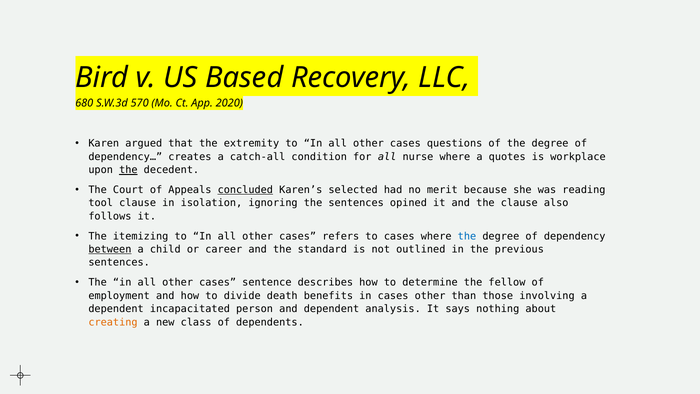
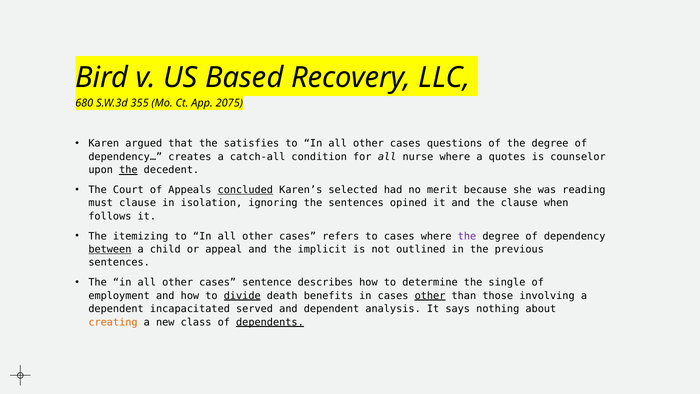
570: 570 -> 355 (140, 103)
2020: 2020 -> 2075 (229, 103)
extremity: extremity -> satisfies (251, 144)
workplace: workplace -> counselor (578, 157)
tool: tool -> must (101, 203)
also: also -> when (556, 203)
the colour: blue -> purple (467, 236)
career: career -> appeal (224, 249)
standard: standard -> implicit (322, 249)
fellow: fellow -> single (507, 282)
divide underline: none -> present (242, 295)
other underline: none -> present (430, 295)
person: person -> served (255, 309)
dependents underline: none -> present (270, 322)
